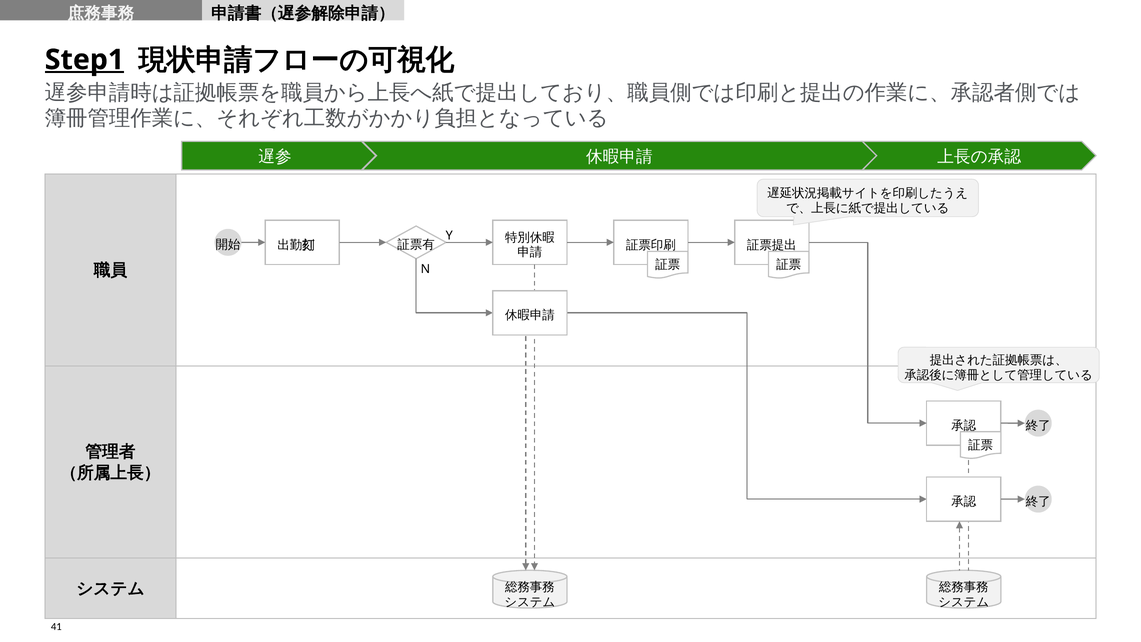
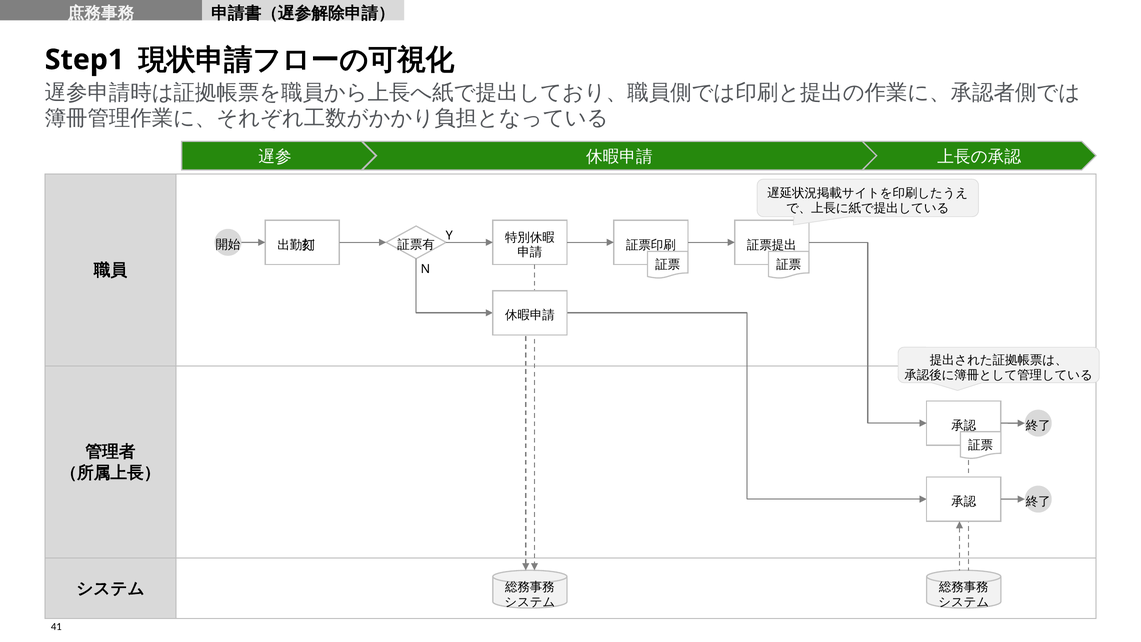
Step1 underline: present -> none (85, 60)
